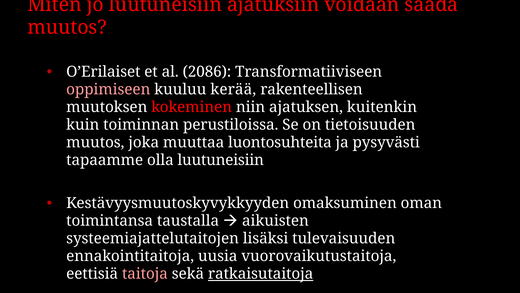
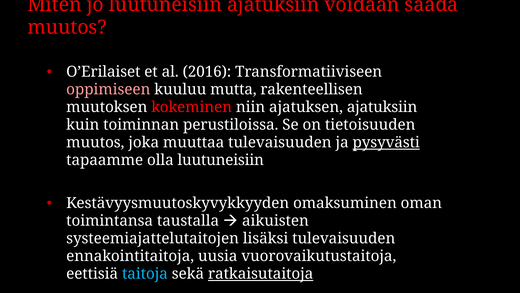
2086: 2086 -> 2016 (207, 72)
kerää: kerää -> mutta (233, 89)
ajatuksen kuitenkin: kuitenkin -> ajatuksiin (382, 107)
muuttaa luontosuhteita: luontosuhteita -> tulevaisuuden (280, 142)
pysyvästi underline: none -> present (386, 142)
taitoja colour: pink -> light blue (145, 273)
